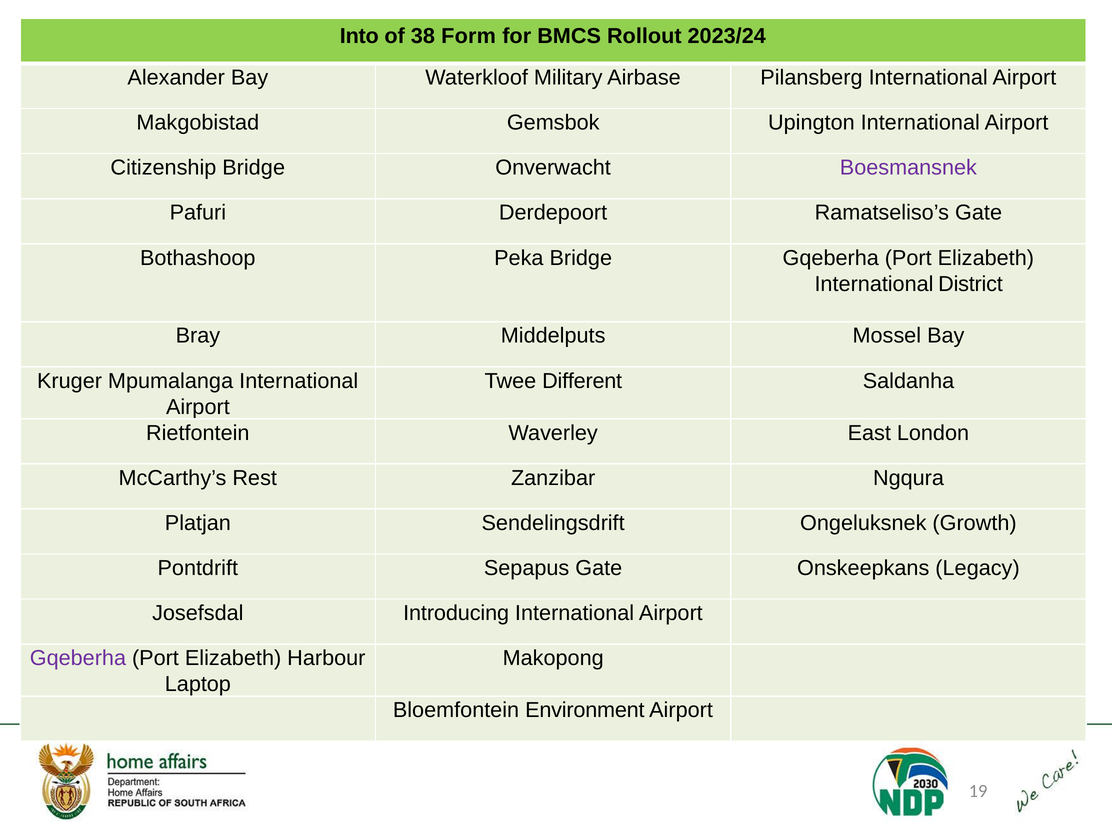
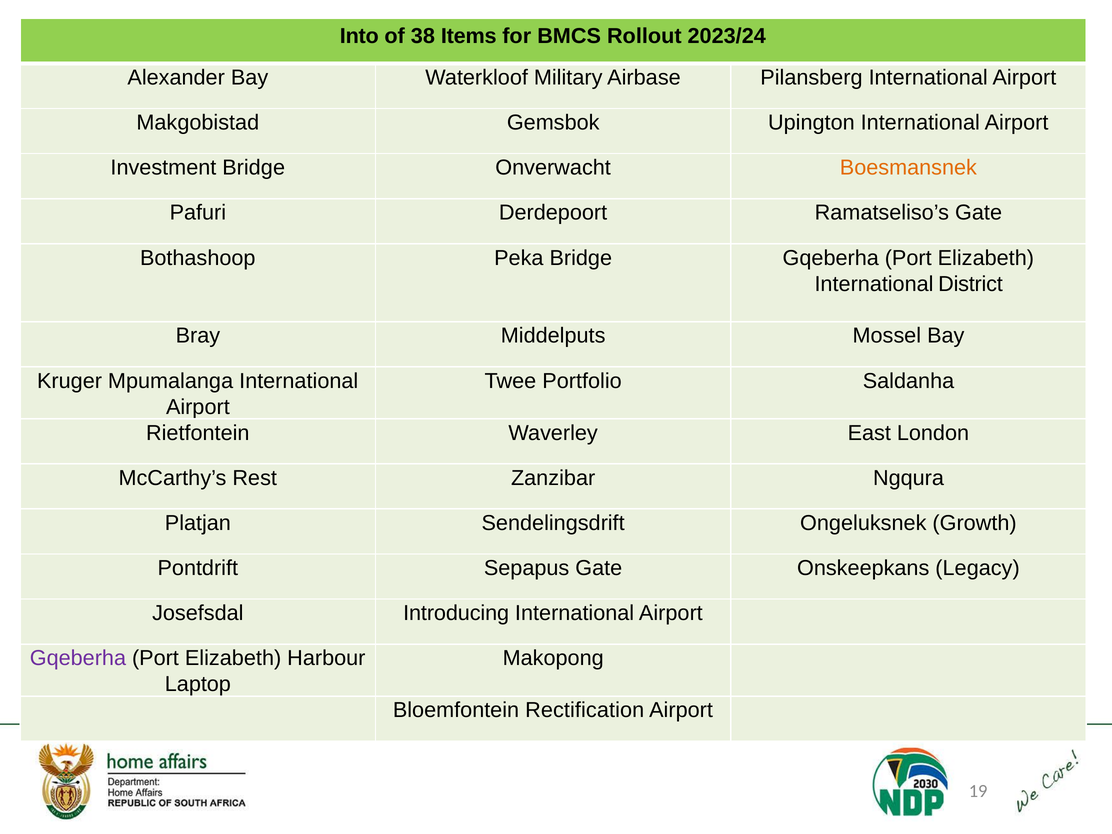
Form: Form -> Items (469, 36)
Citizenship: Citizenship -> Investment (163, 168)
Boesmansnek colour: purple -> orange (908, 168)
Different: Different -> Portfolio (582, 381)
Environment: Environment -> Rectification (585, 710)
